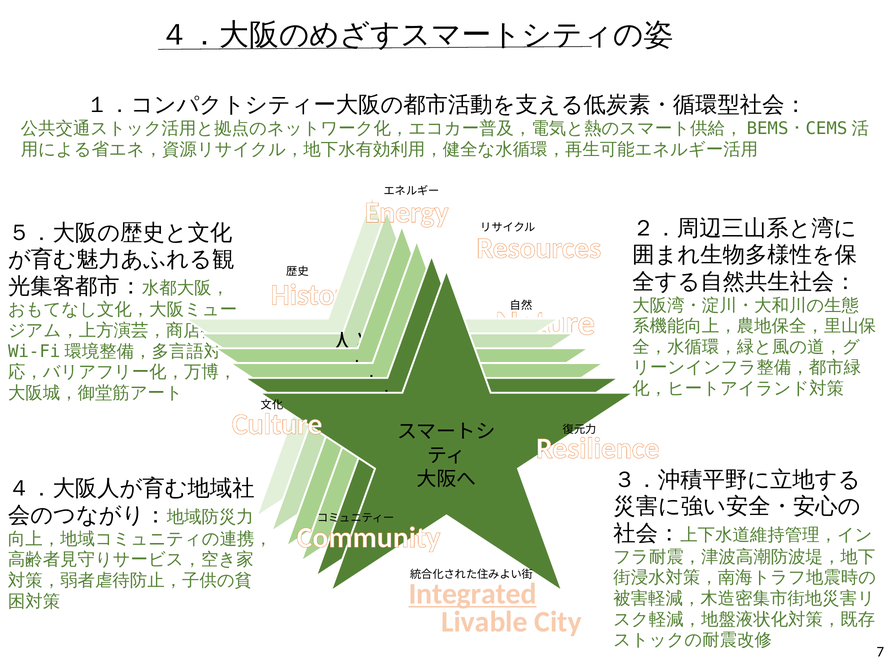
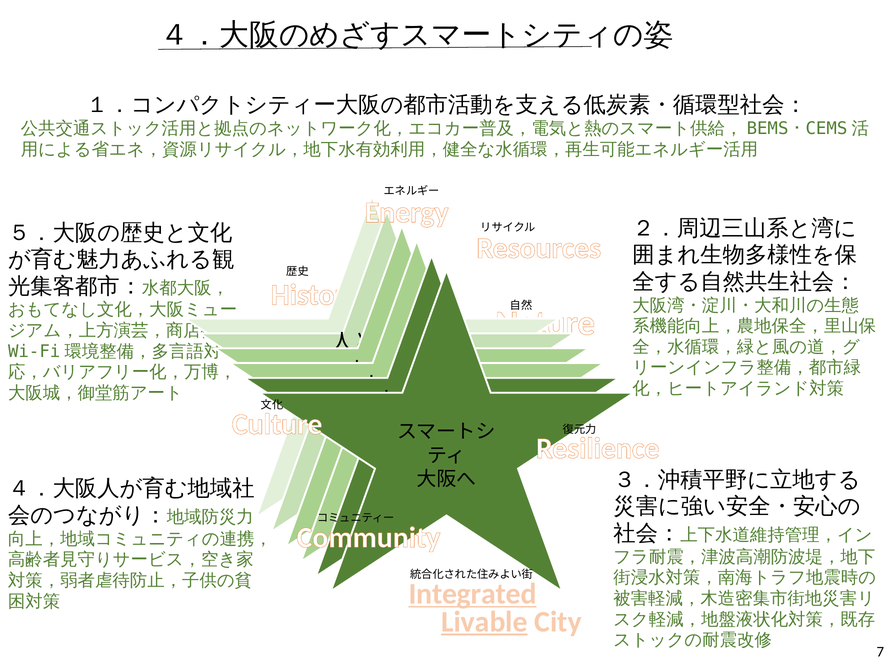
Livable underline: none -> present (484, 622)
